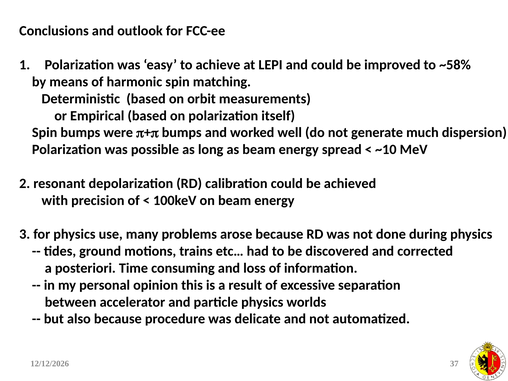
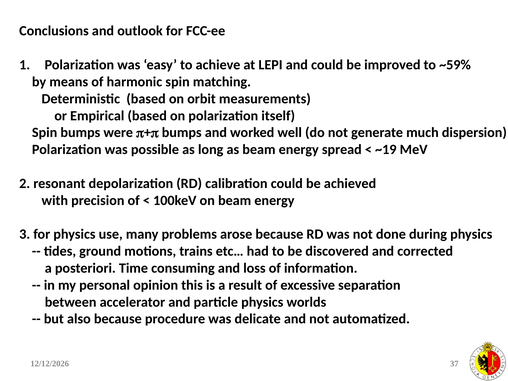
~58%: ~58% -> ~59% (455, 65)
~10: ~10 -> ~19 (386, 150)
